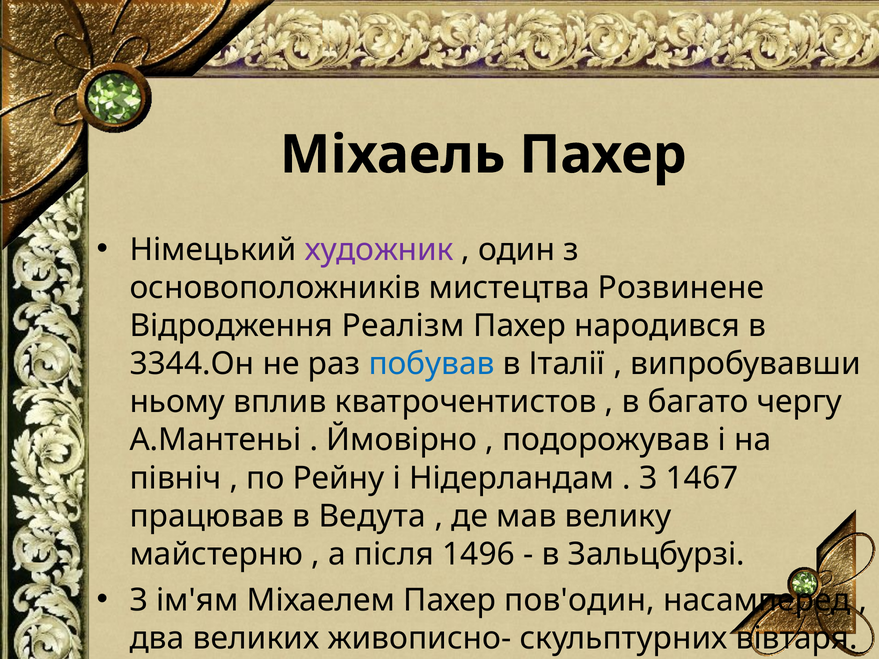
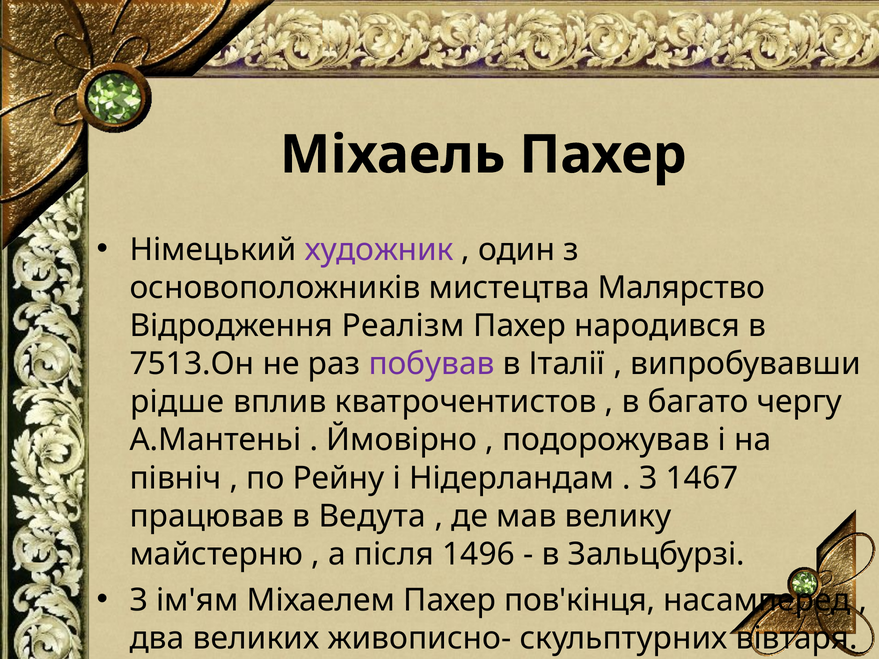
Розвинене: Розвинене -> Малярство (681, 288)
3344.Он: 3344.Он -> 7513.Он (192, 364)
побував colour: blue -> purple (432, 364)
ньому: ньому -> рідше (177, 402)
пов'один: пов'один -> пов'кінця (580, 600)
